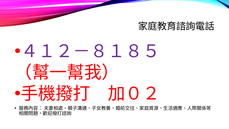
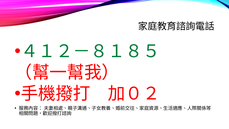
４１２－８１８５ colour: purple -> green (90, 51)
